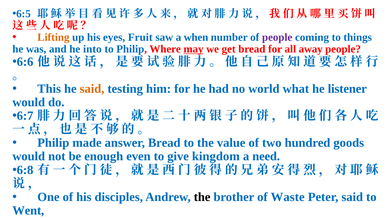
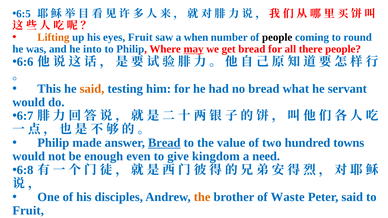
people colour: purple -> black (277, 37)
things: things -> round (358, 37)
away: away -> there (311, 49)
no world: world -> bread (264, 89)
listener: listener -> servant (347, 89)
Bread underline: none -> present (164, 143)
goods: goods -> towns (349, 143)
the colour: black -> orange (202, 197)
Went: Went -> Fruit (28, 211)
